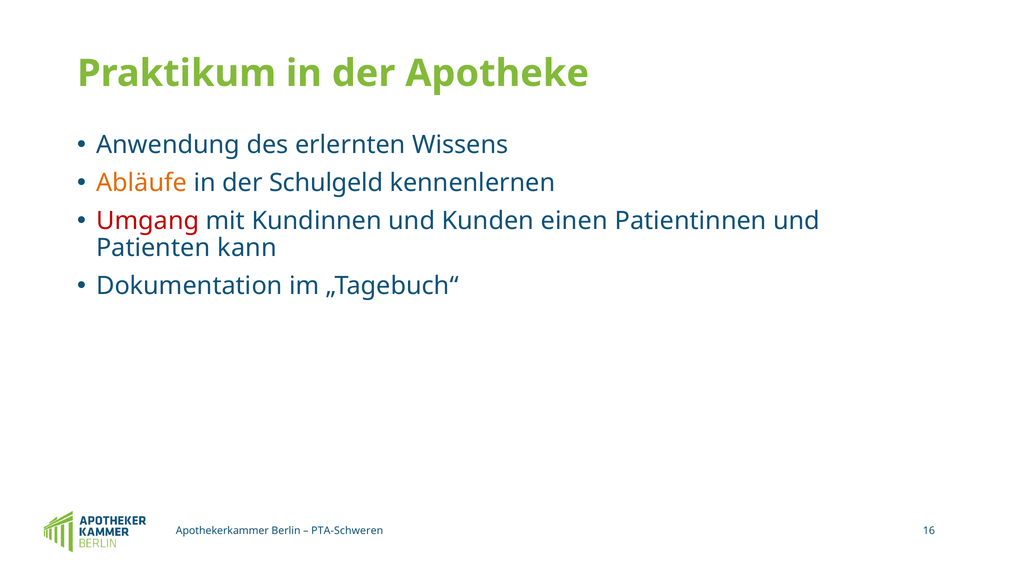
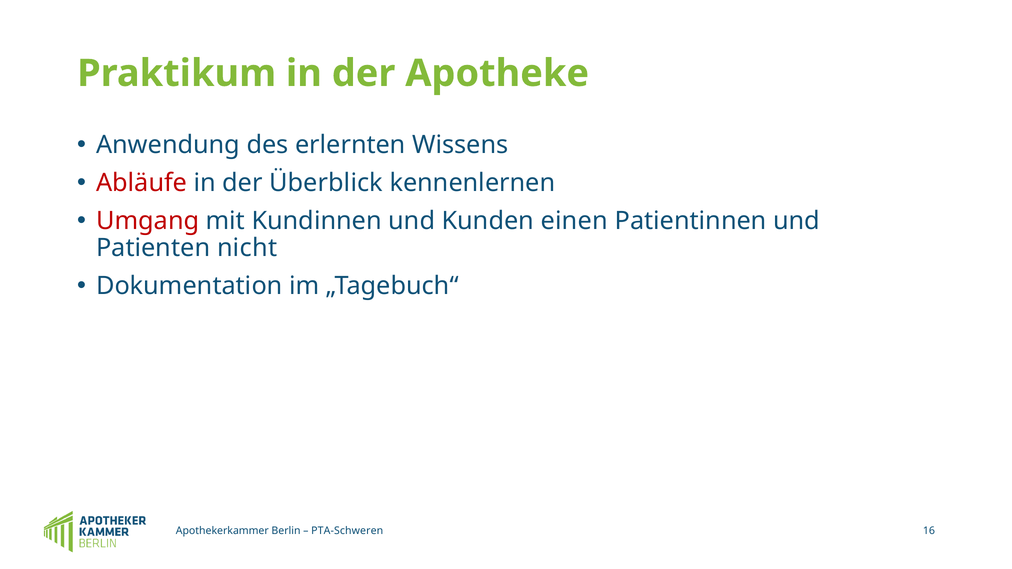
Abläufe colour: orange -> red (142, 183)
Schulgeld: Schulgeld -> Überblick (326, 183)
kann: kann -> nicht (247, 248)
